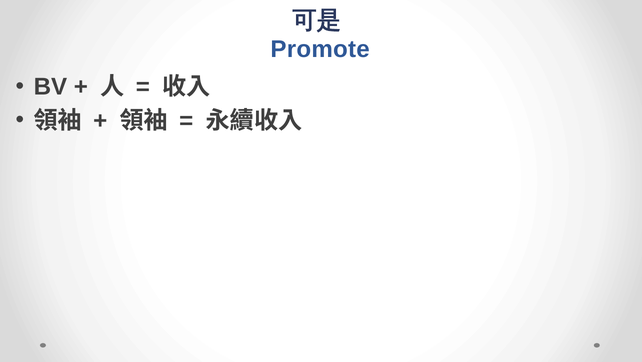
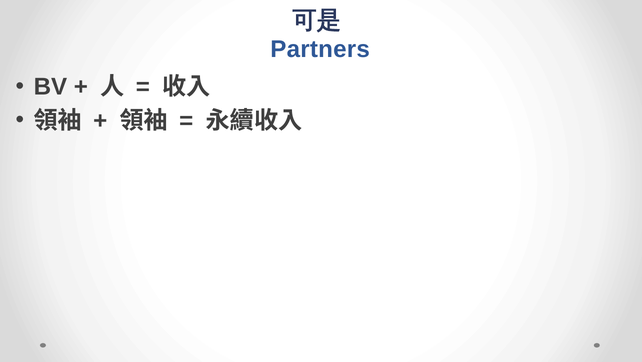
Promote: Promote -> Partners (320, 49)
